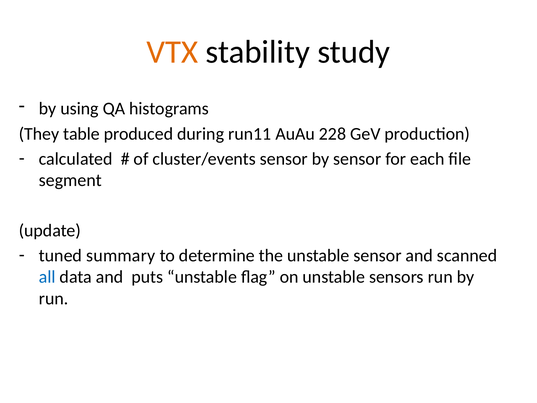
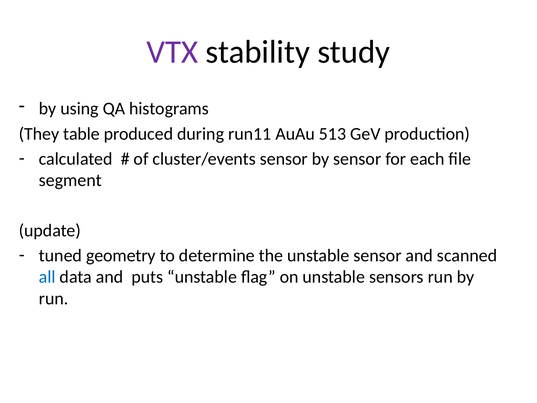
VTX colour: orange -> purple (172, 52)
228: 228 -> 513 (332, 134)
summary: summary -> geometry (121, 255)
